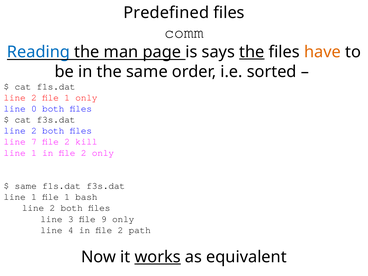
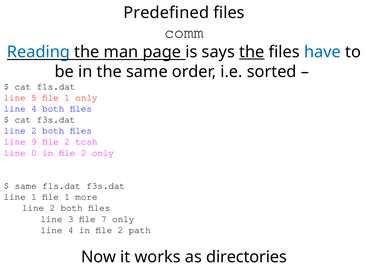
have colour: orange -> blue (322, 52)
2: 2 -> 5 (34, 98)
0: 0 -> 4 (34, 109)
7: 7 -> 9 (34, 142)
kill: kill -> tcsh (86, 142)
1: 1 -> 0 (34, 153)
bash: bash -> more (86, 197)
9: 9 -> 7 (104, 219)
works underline: present -> none (158, 257)
equivalent: equivalent -> directories (246, 257)
